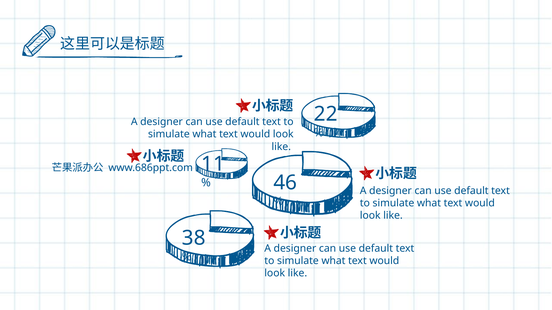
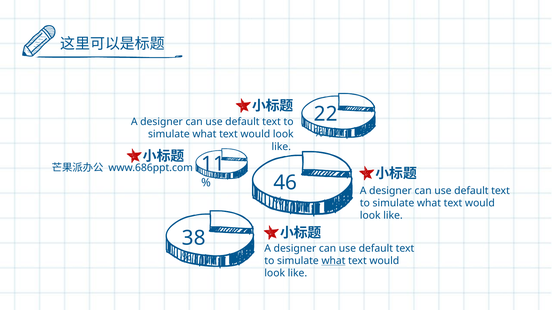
what underline: none -> present (333, 261)
